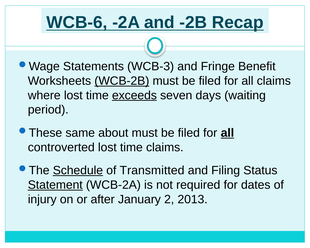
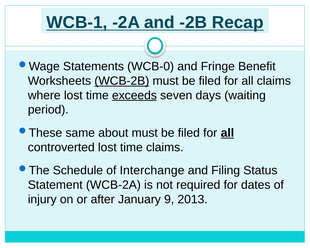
WCB-6: WCB-6 -> WCB-1 (77, 23)
WCB-3: WCB-3 -> WCB-0 (151, 66)
Schedule underline: present -> none (78, 170)
Transmitted: Transmitted -> Interchange (152, 170)
Statement underline: present -> none (55, 185)
2: 2 -> 9 (169, 199)
